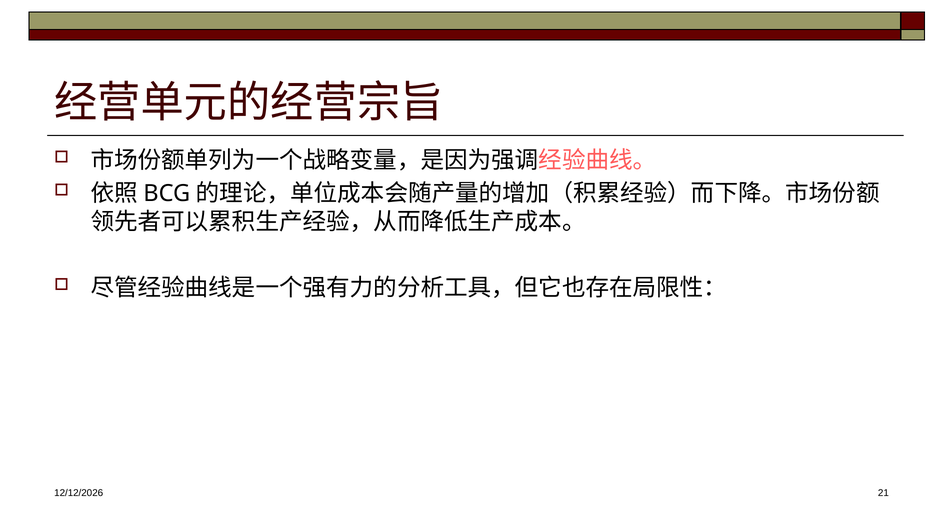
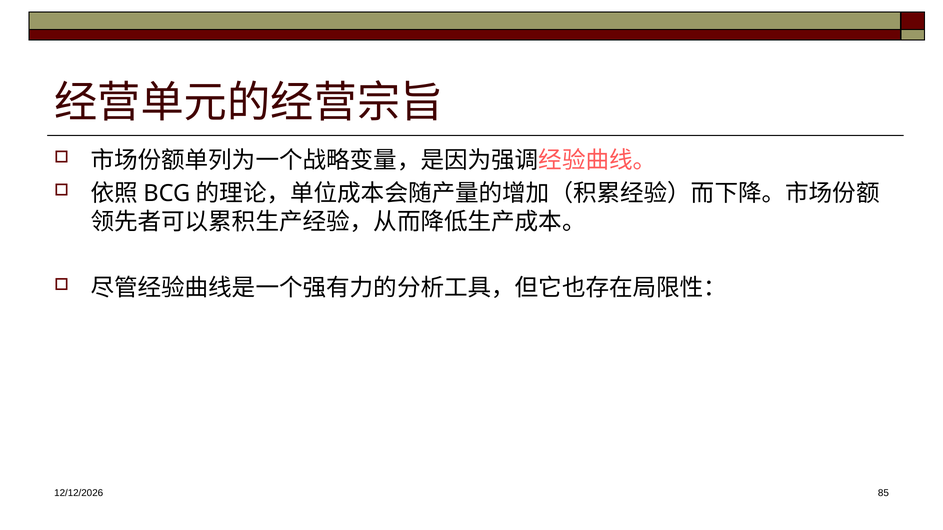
21: 21 -> 85 (883, 493)
